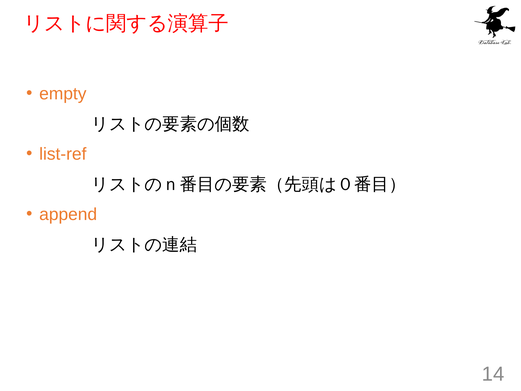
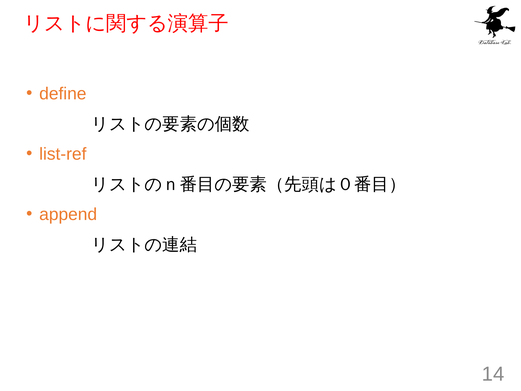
empty: empty -> define (63, 94)
